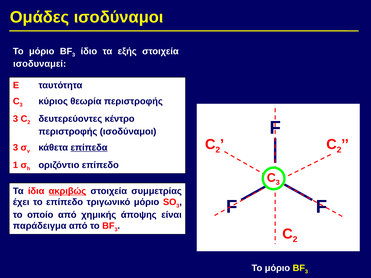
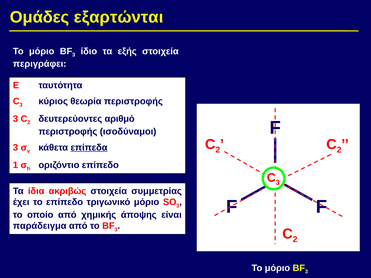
Ομάδες ισοδύναμοι: ισοδύναμοι -> εξαρτώνται (119, 17)
ισοδυναμεί: ισοδυναμεί -> περιγράφει (40, 64)
κέντρο: κέντρο -> αριθμό (120, 119)
ακριβώς underline: present -> none (67, 191)
